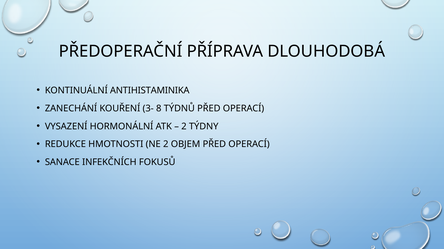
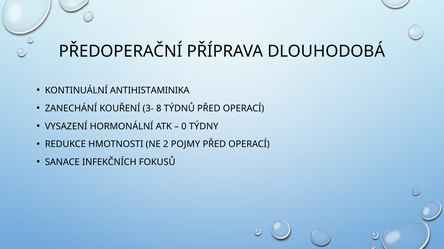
2: 2 -> 0 (184, 127)
OBJEM: OBJEM -> POJMY (186, 145)
